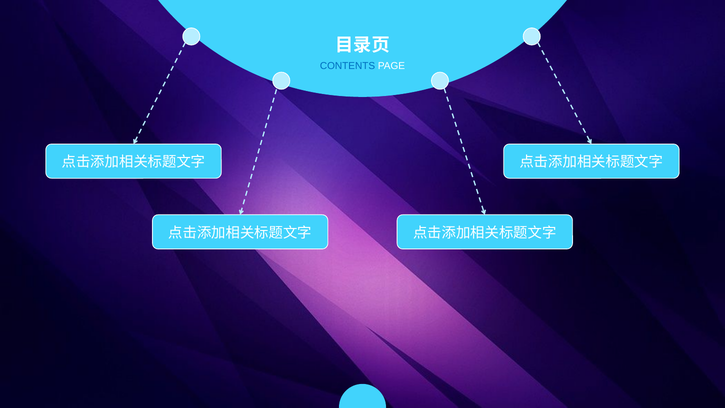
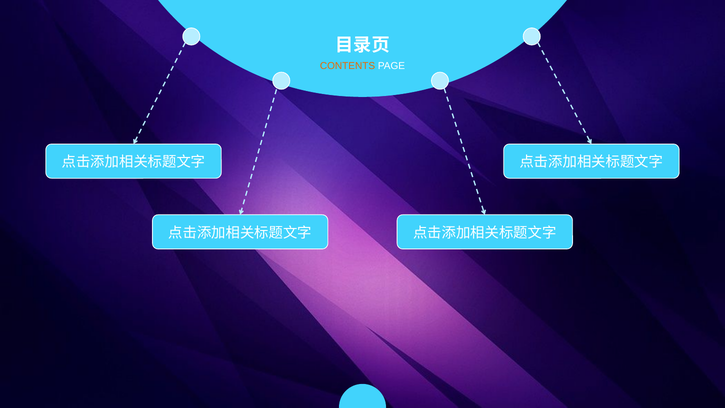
CONTENTS colour: blue -> orange (347, 66)
